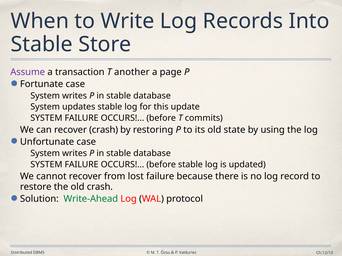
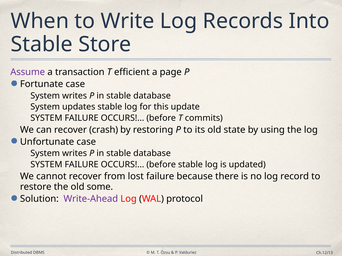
another: another -> efficient (132, 72)
old crash: crash -> some (100, 187)
Write-Ahead colour: green -> purple (91, 199)
